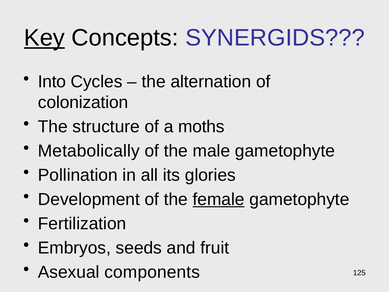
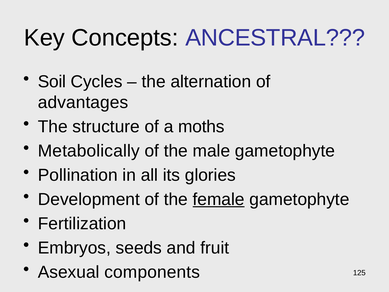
Key underline: present -> none (44, 38)
SYNERGIDS: SYNERGIDS -> ANCESTRAL (275, 38)
Into: Into -> Soil (52, 82)
colonization: colonization -> advantages (83, 102)
